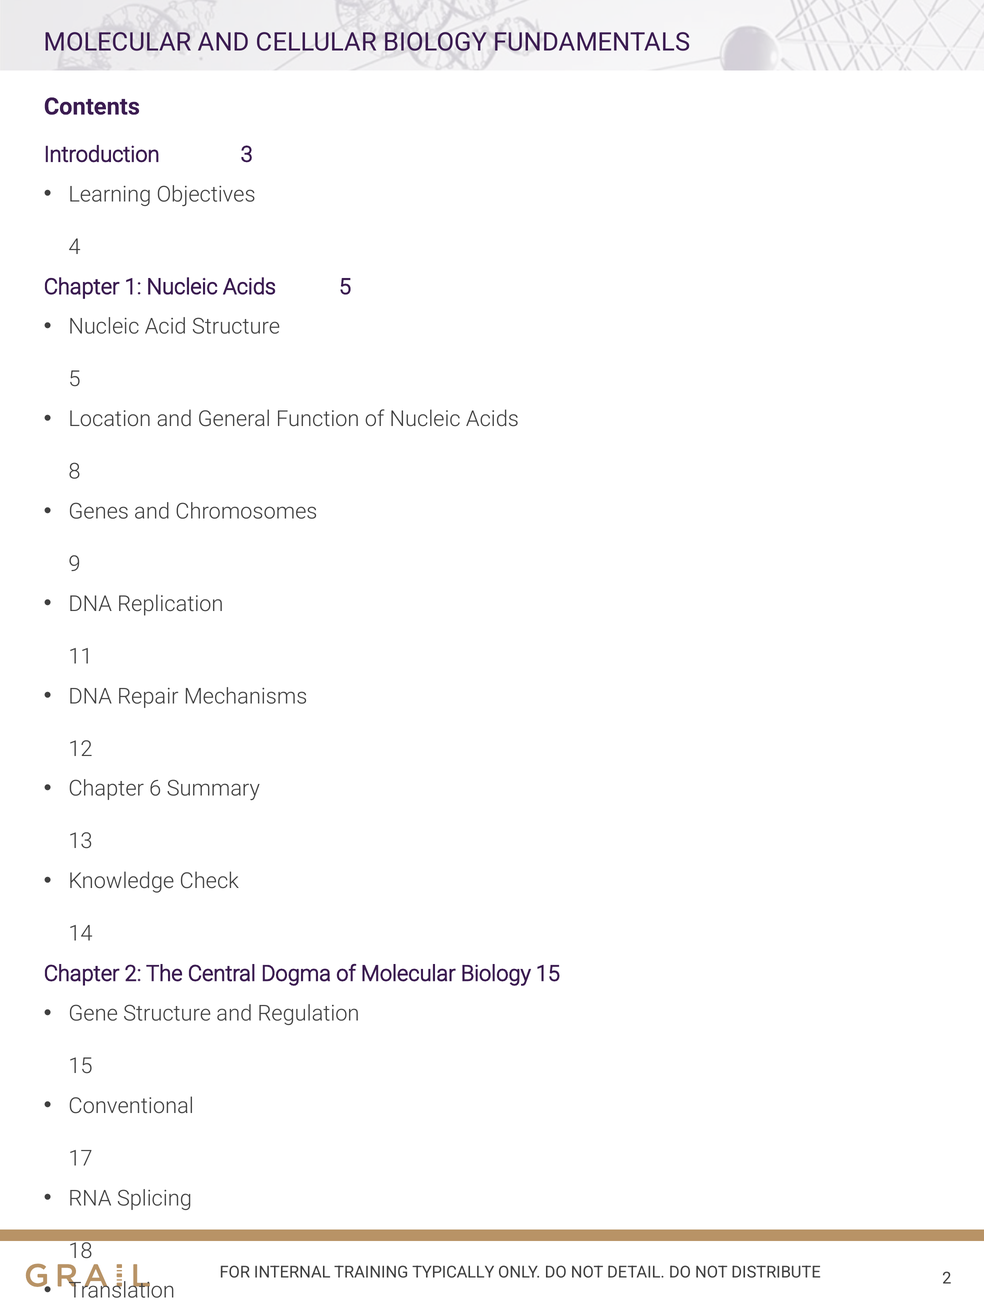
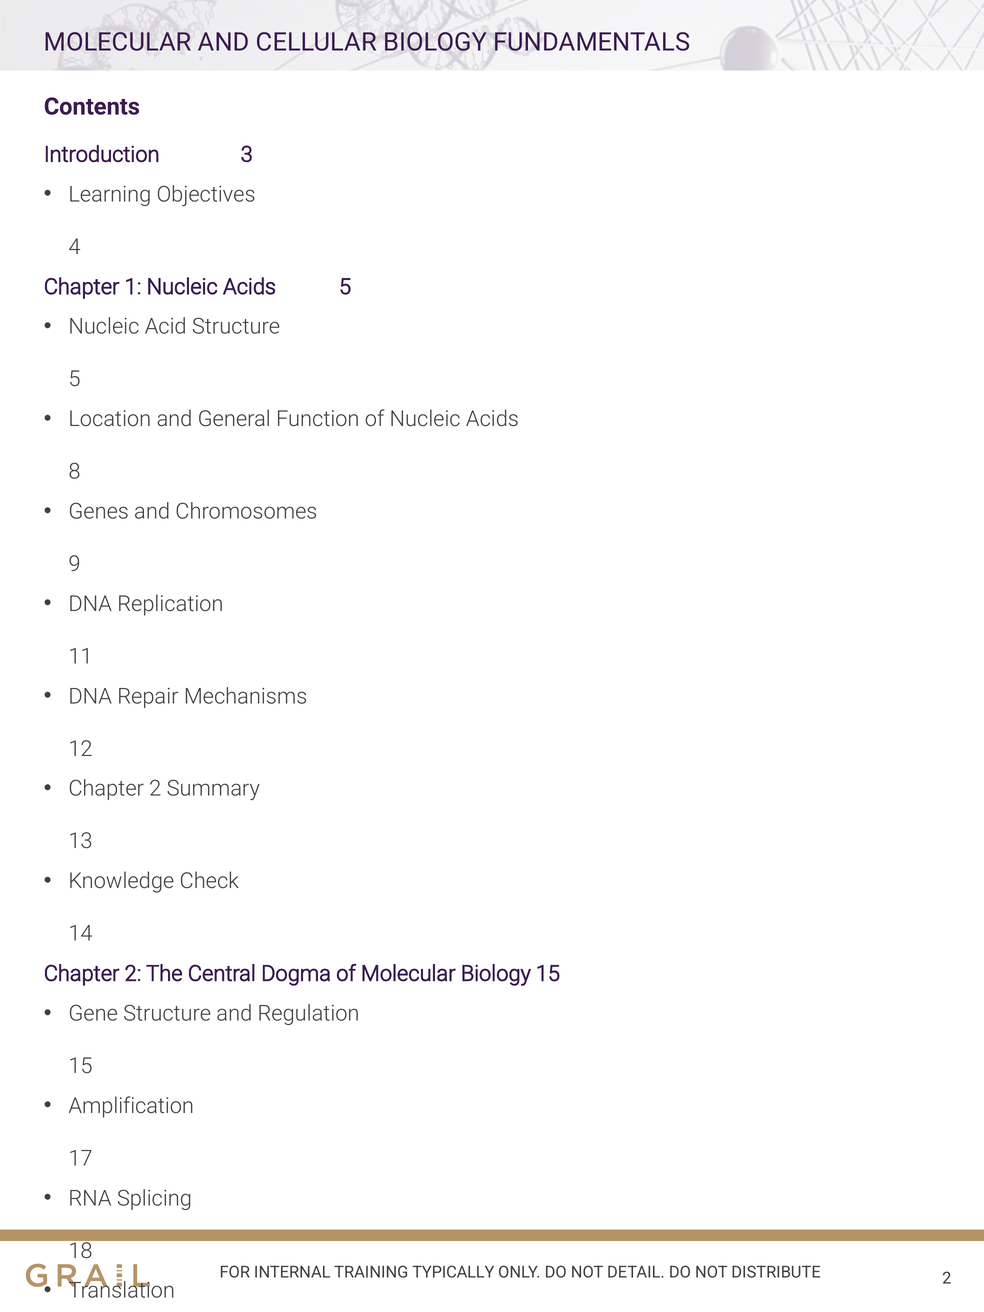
6: 6 -> 2 (155, 789)
Conventional: Conventional -> Amplification (131, 1106)
